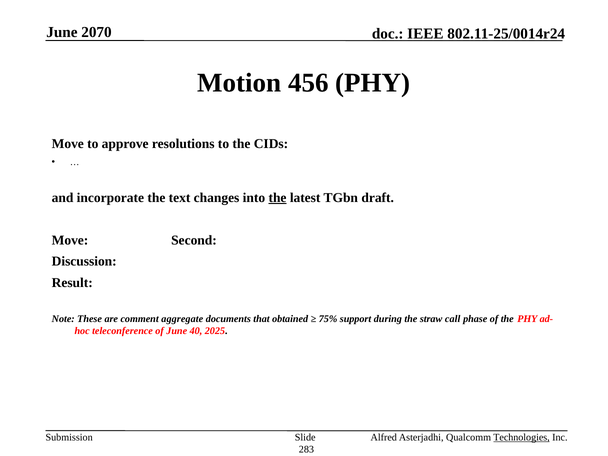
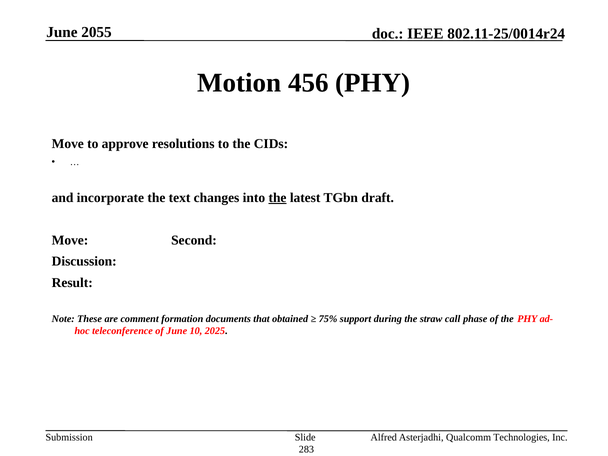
2070: 2070 -> 2055 (96, 32)
aggregate: aggregate -> formation (182, 319)
40: 40 -> 10 (196, 331)
Technologies underline: present -> none (522, 437)
